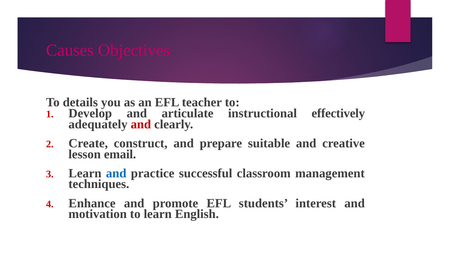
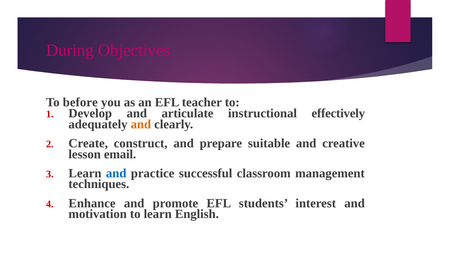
Causes: Causes -> During (70, 50)
details: details -> before (80, 102)
and colour: red -> orange (141, 124)
